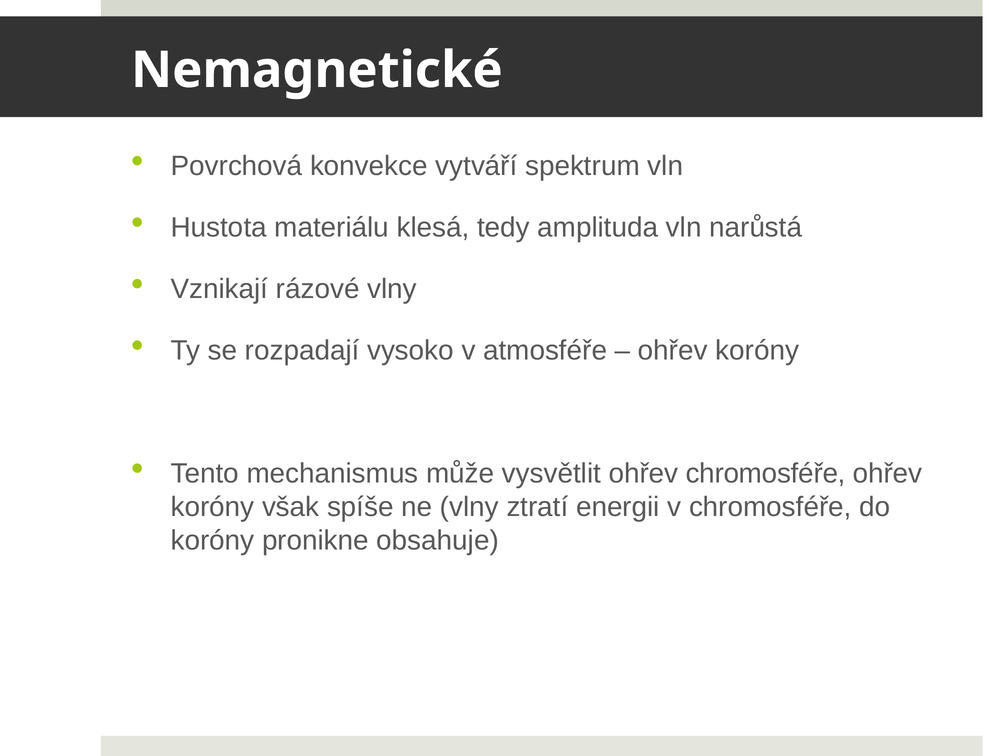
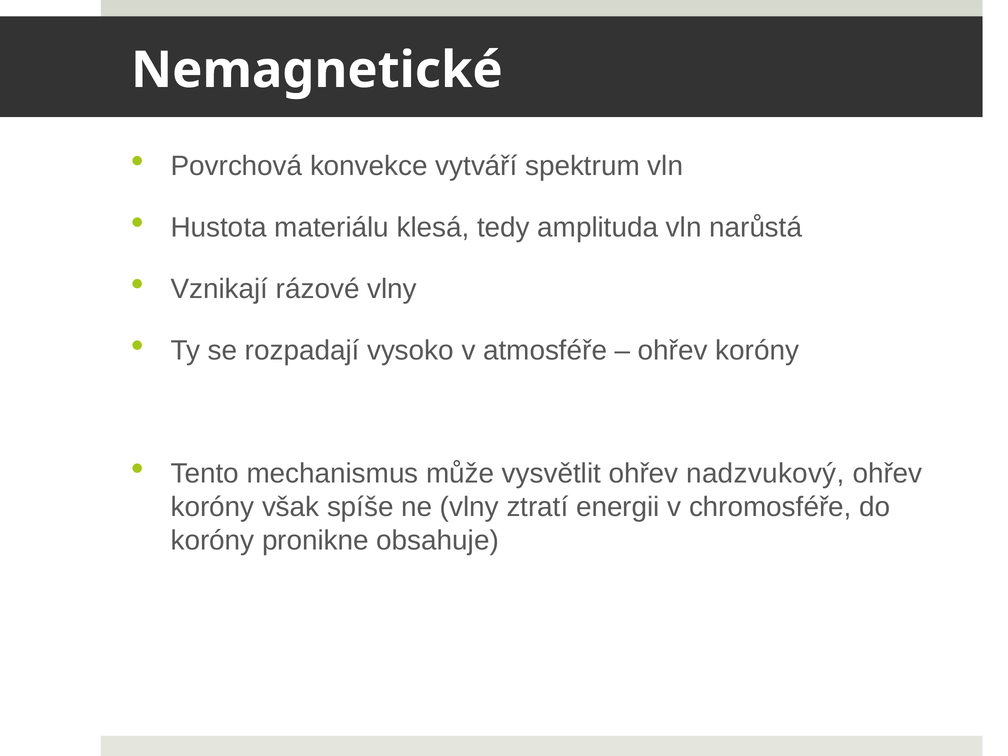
ohřev chromosféře: chromosféře -> nadzvukový (765, 474)
